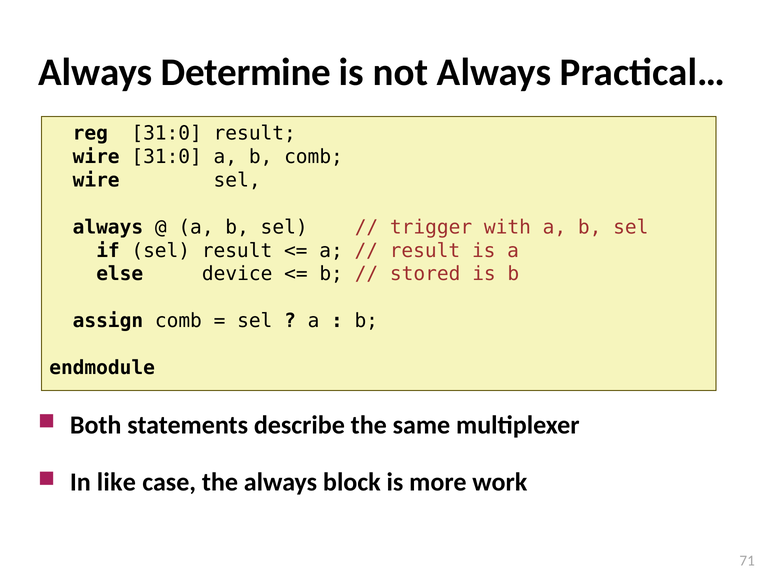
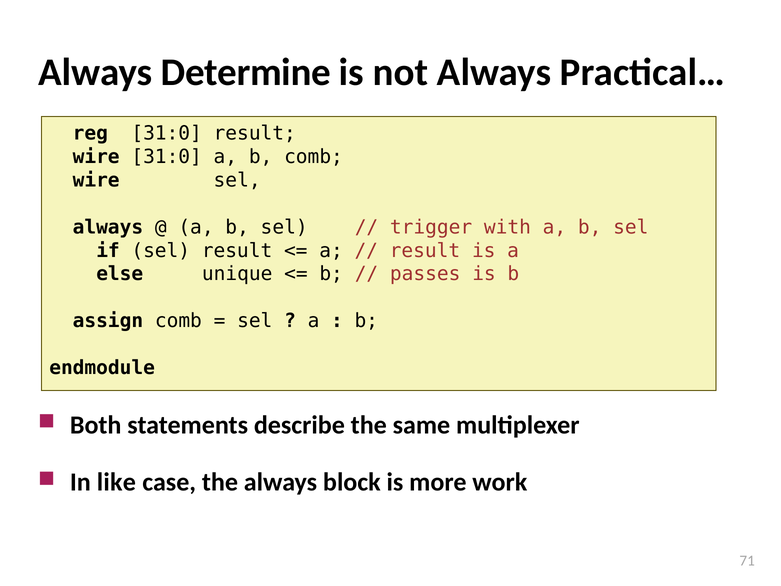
device: device -> unique (237, 274)
stored: stored -> passes (425, 274)
